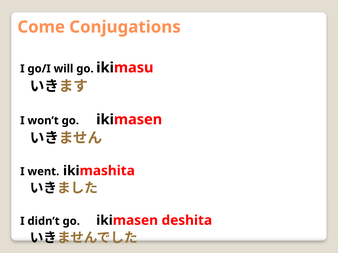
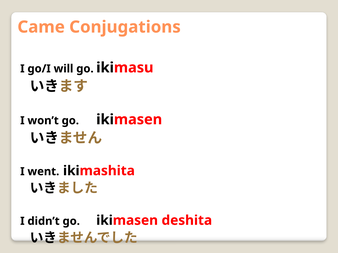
Come: Come -> Came (41, 27)
